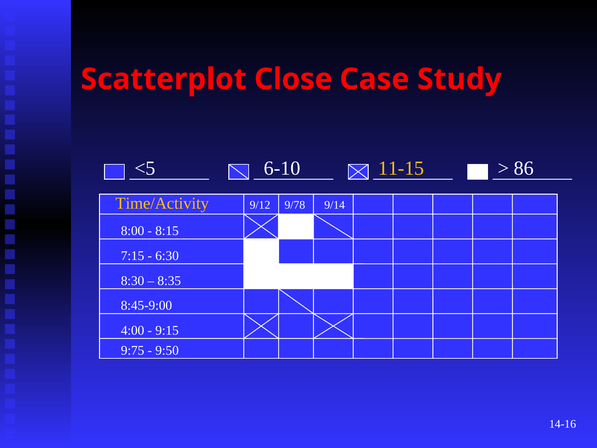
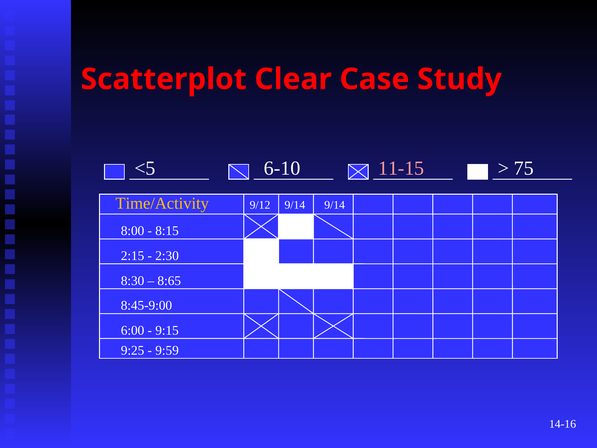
Close: Close -> Clear (293, 79)
11-15 colour: yellow -> pink (401, 168)
86: 86 -> 75 (524, 168)
9/12 9/78: 9/78 -> 9/14 (295, 205)
7:15: 7:15 -> 2:15 (133, 256)
6:30: 6:30 -> 2:30 (167, 256)
8:35: 8:35 -> 8:65 (169, 280)
4:00: 4:00 -> 6:00 (133, 330)
9:75: 9:75 -> 9:25 (133, 350)
9:50: 9:50 -> 9:59 (167, 350)
